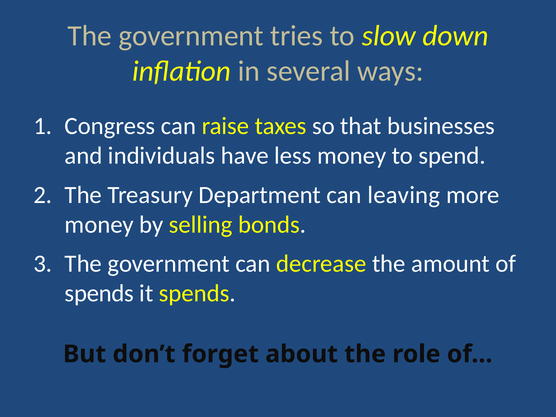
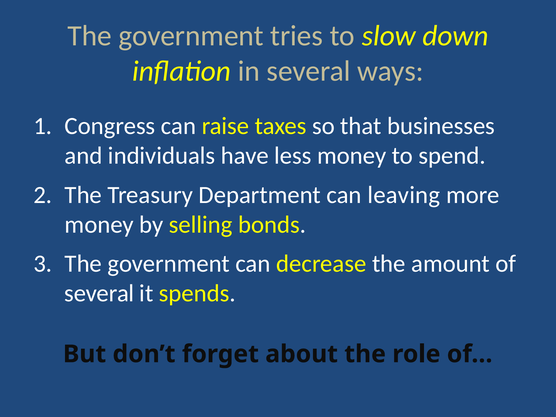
spends: spends -> several (99, 294)
